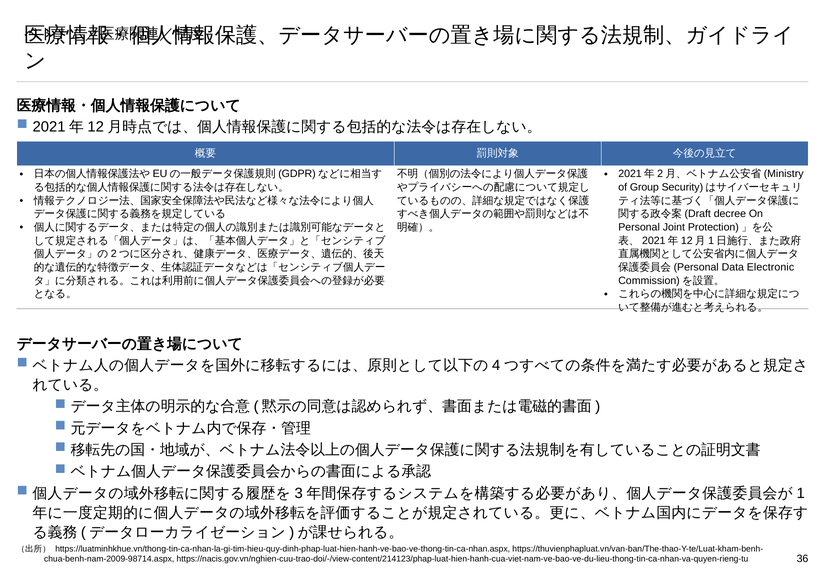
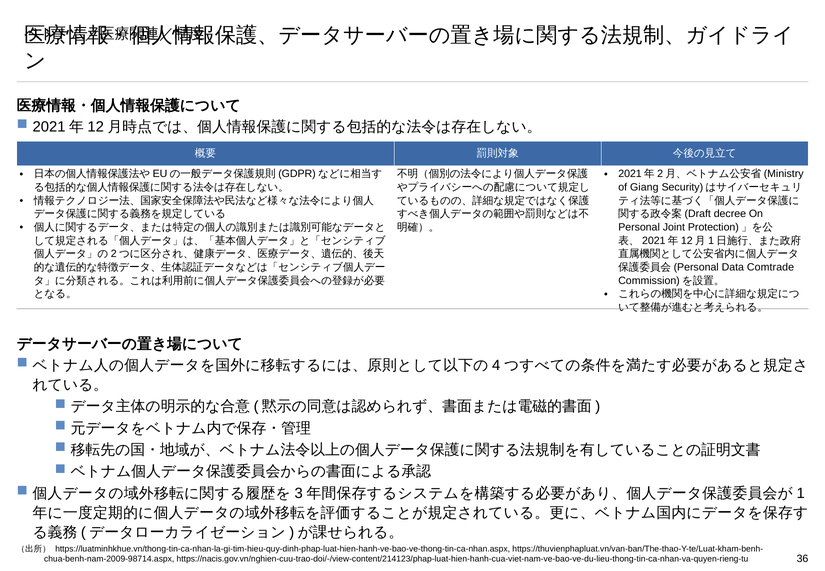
Group: Group -> Giang (644, 187)
Electronic: Electronic -> Comtrade (771, 267)
